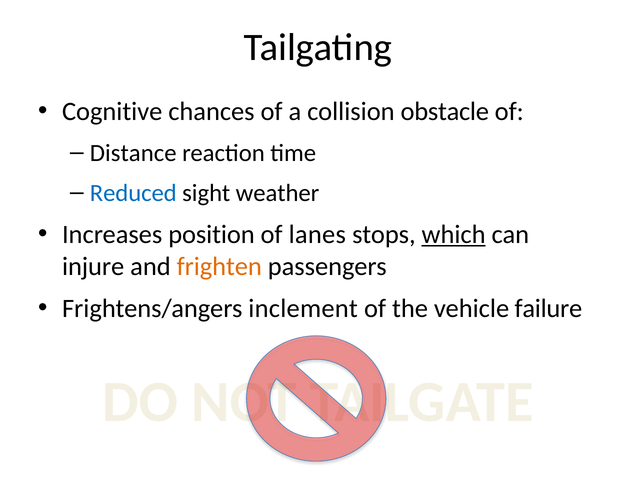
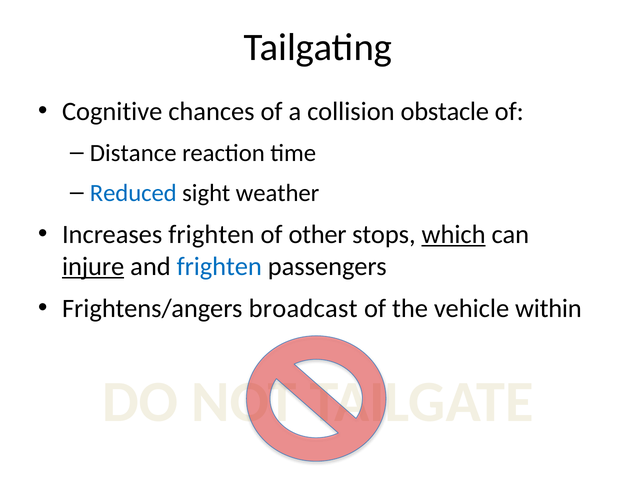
Increases position: position -> frighten (211, 234)
lanes: lanes -> other (318, 234)
injure underline: none -> present (93, 266)
frighten colour: orange -> blue (219, 266)
inclement: inclement -> broadcast (303, 309)
failure: failure -> within (548, 309)
